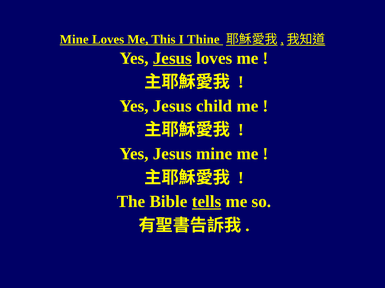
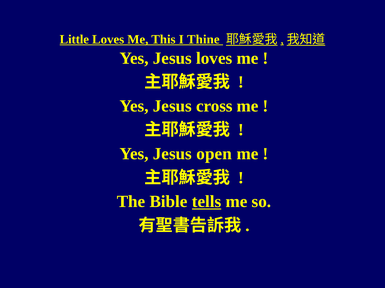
Mine: Mine -> Little (74, 39)
Jesus underline: present -> none (172, 58)
child: child -> cross (214, 106)
Jesus mine: mine -> open (214, 154)
